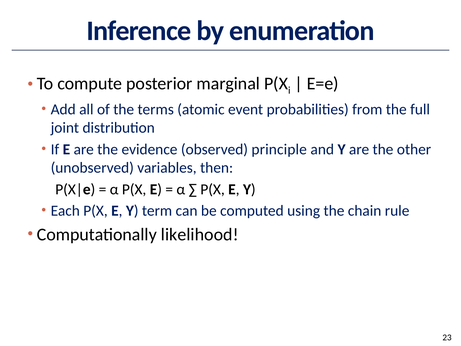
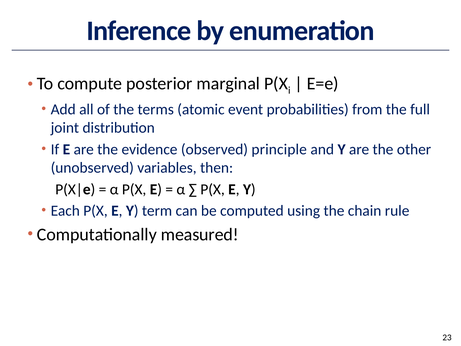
likelihood: likelihood -> measured (200, 234)
